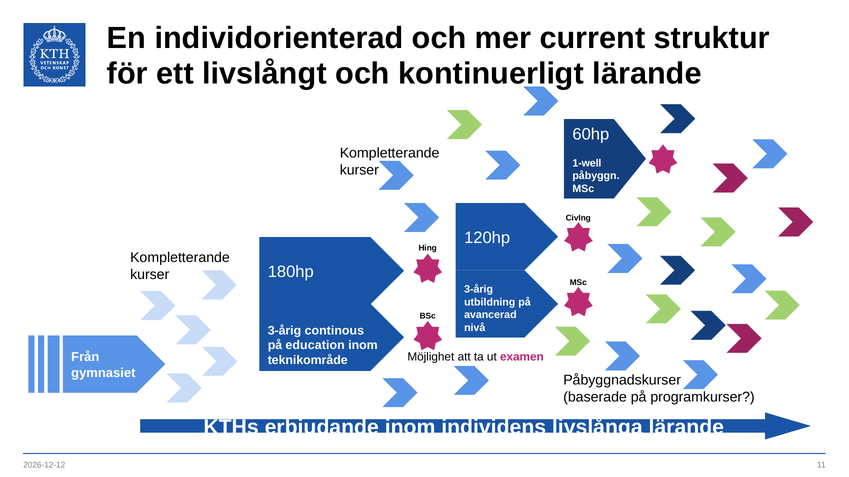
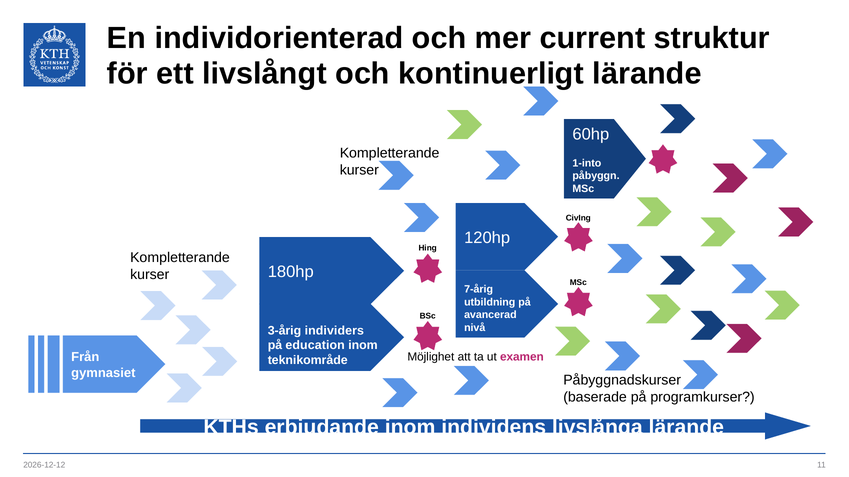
1-well: 1-well -> 1-into (587, 163)
3-årig: 3-årig -> 7-årig (479, 290)
continous: continous -> individers (334, 331)
